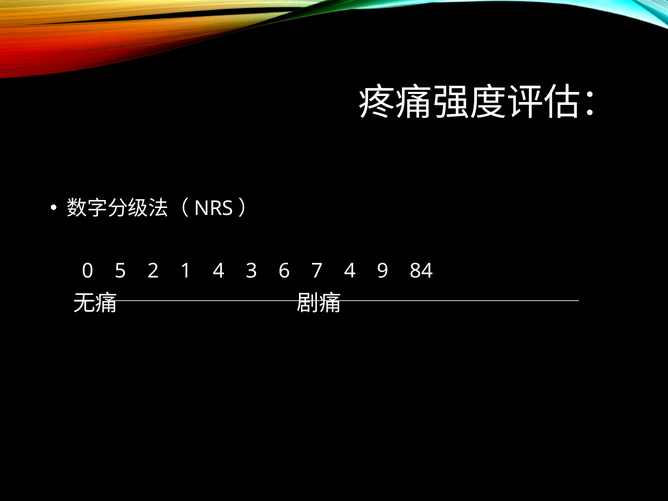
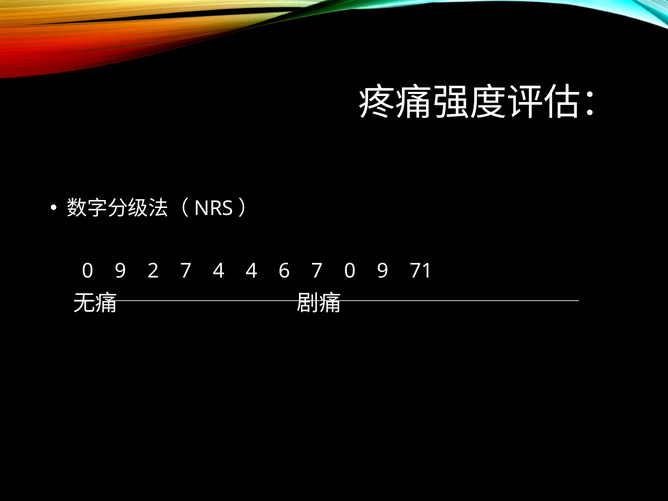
5: 5 -> 9 (120, 271)
2 1: 1 -> 7 (186, 271)
4 3: 3 -> 4 (251, 271)
7 4: 4 -> 0 (350, 271)
84: 84 -> 71 (421, 271)
